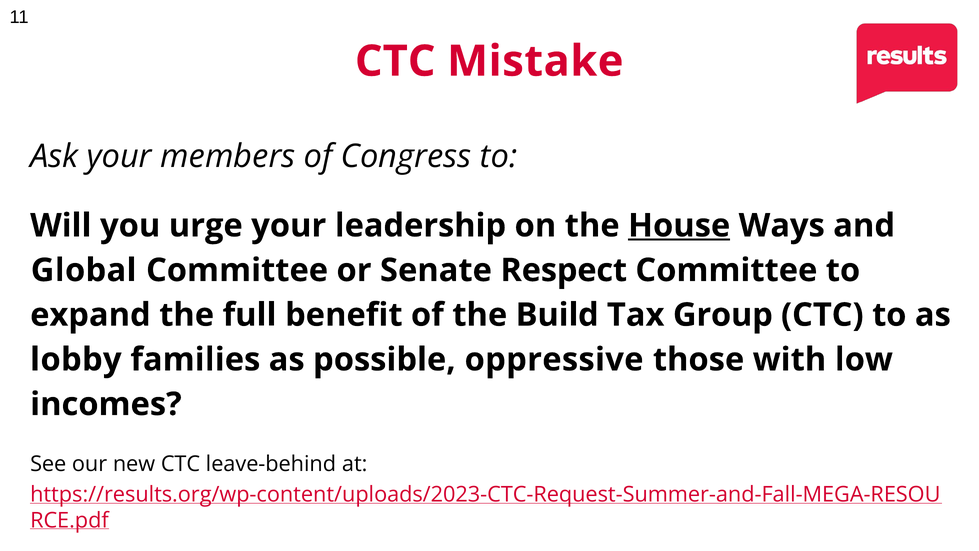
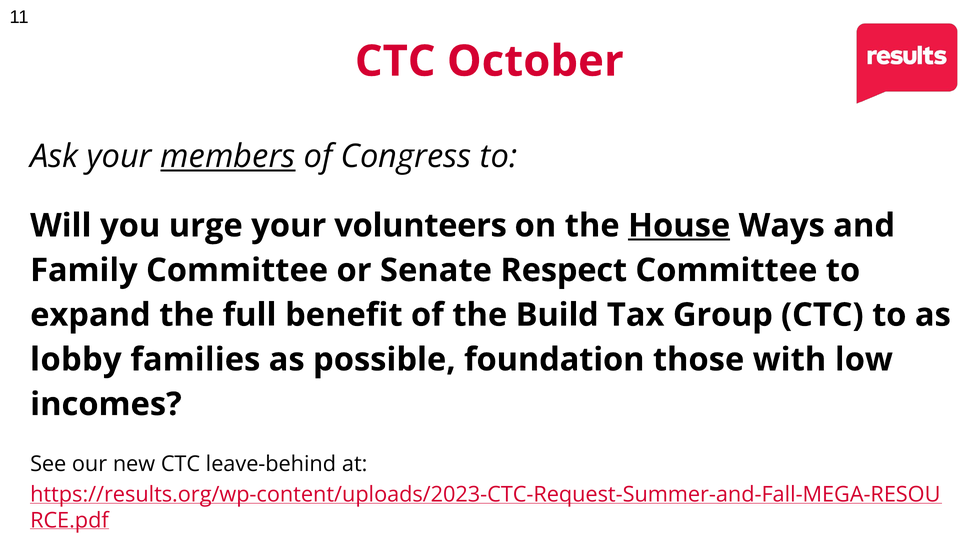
Mistake: Mistake -> October (535, 61)
members underline: none -> present (228, 156)
leadership: leadership -> volunteers (421, 226)
Global: Global -> Family (84, 270)
oppressive: oppressive -> foundation (554, 359)
